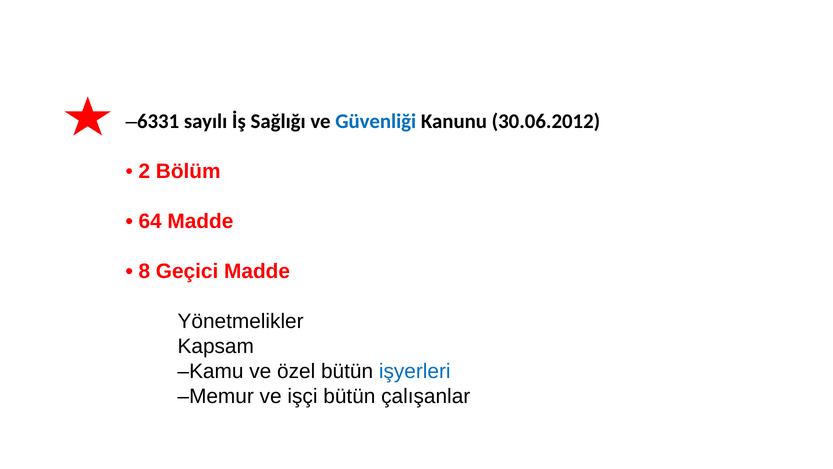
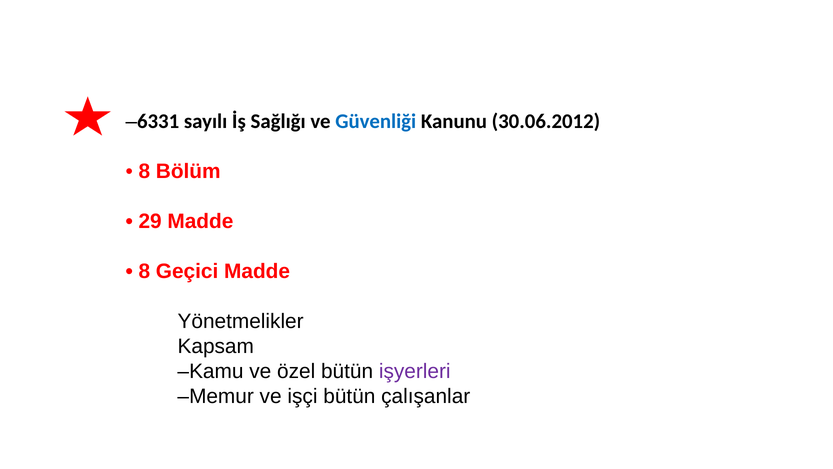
2: 2 -> 8 (144, 171)
64: 64 -> 29 (150, 221)
işyerleri colour: blue -> purple (415, 371)
